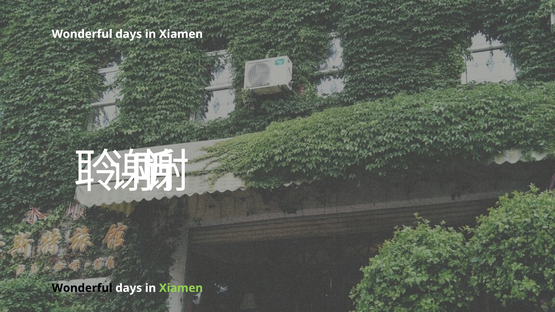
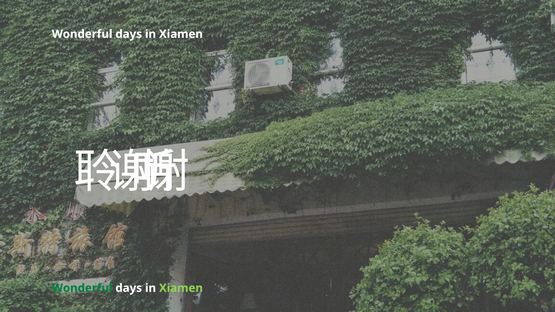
Wonderful colour: black -> green (82, 288)
